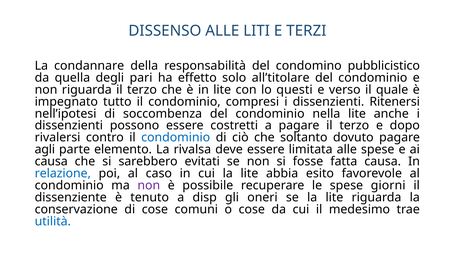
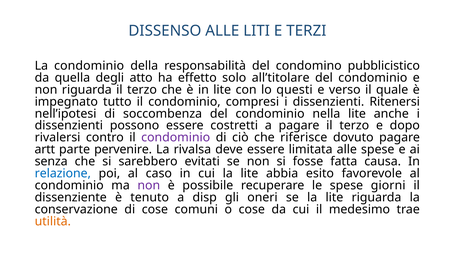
La condannare: condannare -> condominio (89, 66)
pari: pari -> atto (141, 78)
condominio colour: blue -> purple (176, 138)
soltanto: soltanto -> riferisce (304, 138)
agli: agli -> artt (45, 150)
elemento: elemento -> pervenire (123, 150)
causa: causa -> senza (51, 161)
utilità colour: blue -> orange (53, 221)
